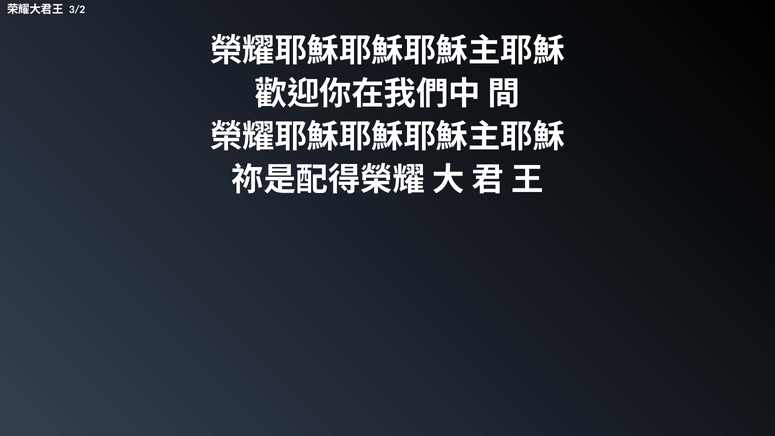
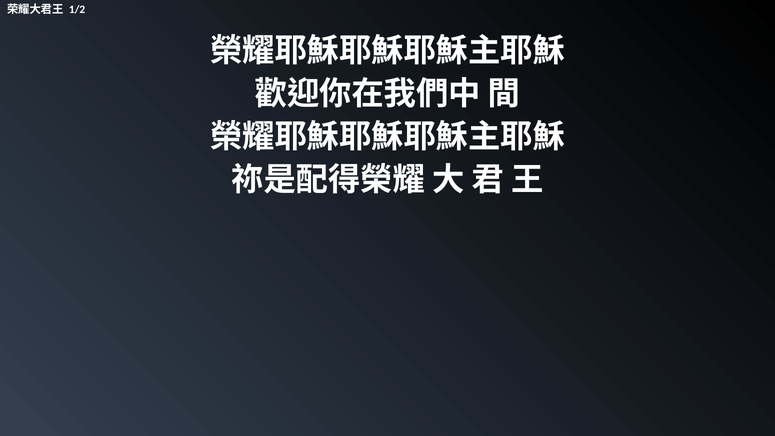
3/2: 3/2 -> 1/2 (77, 9)
